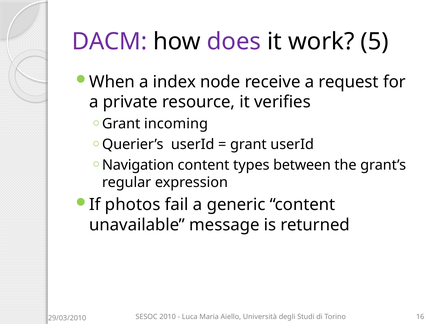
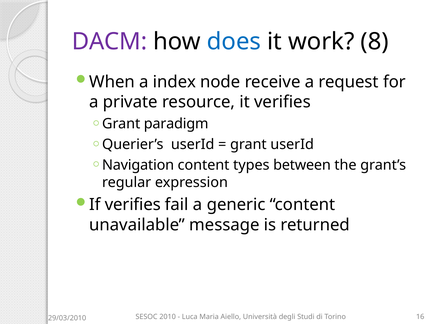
does colour: purple -> blue (234, 42)
5: 5 -> 8 (375, 42)
incoming: incoming -> paradigm (176, 124)
If photos: photos -> verifies (133, 204)
